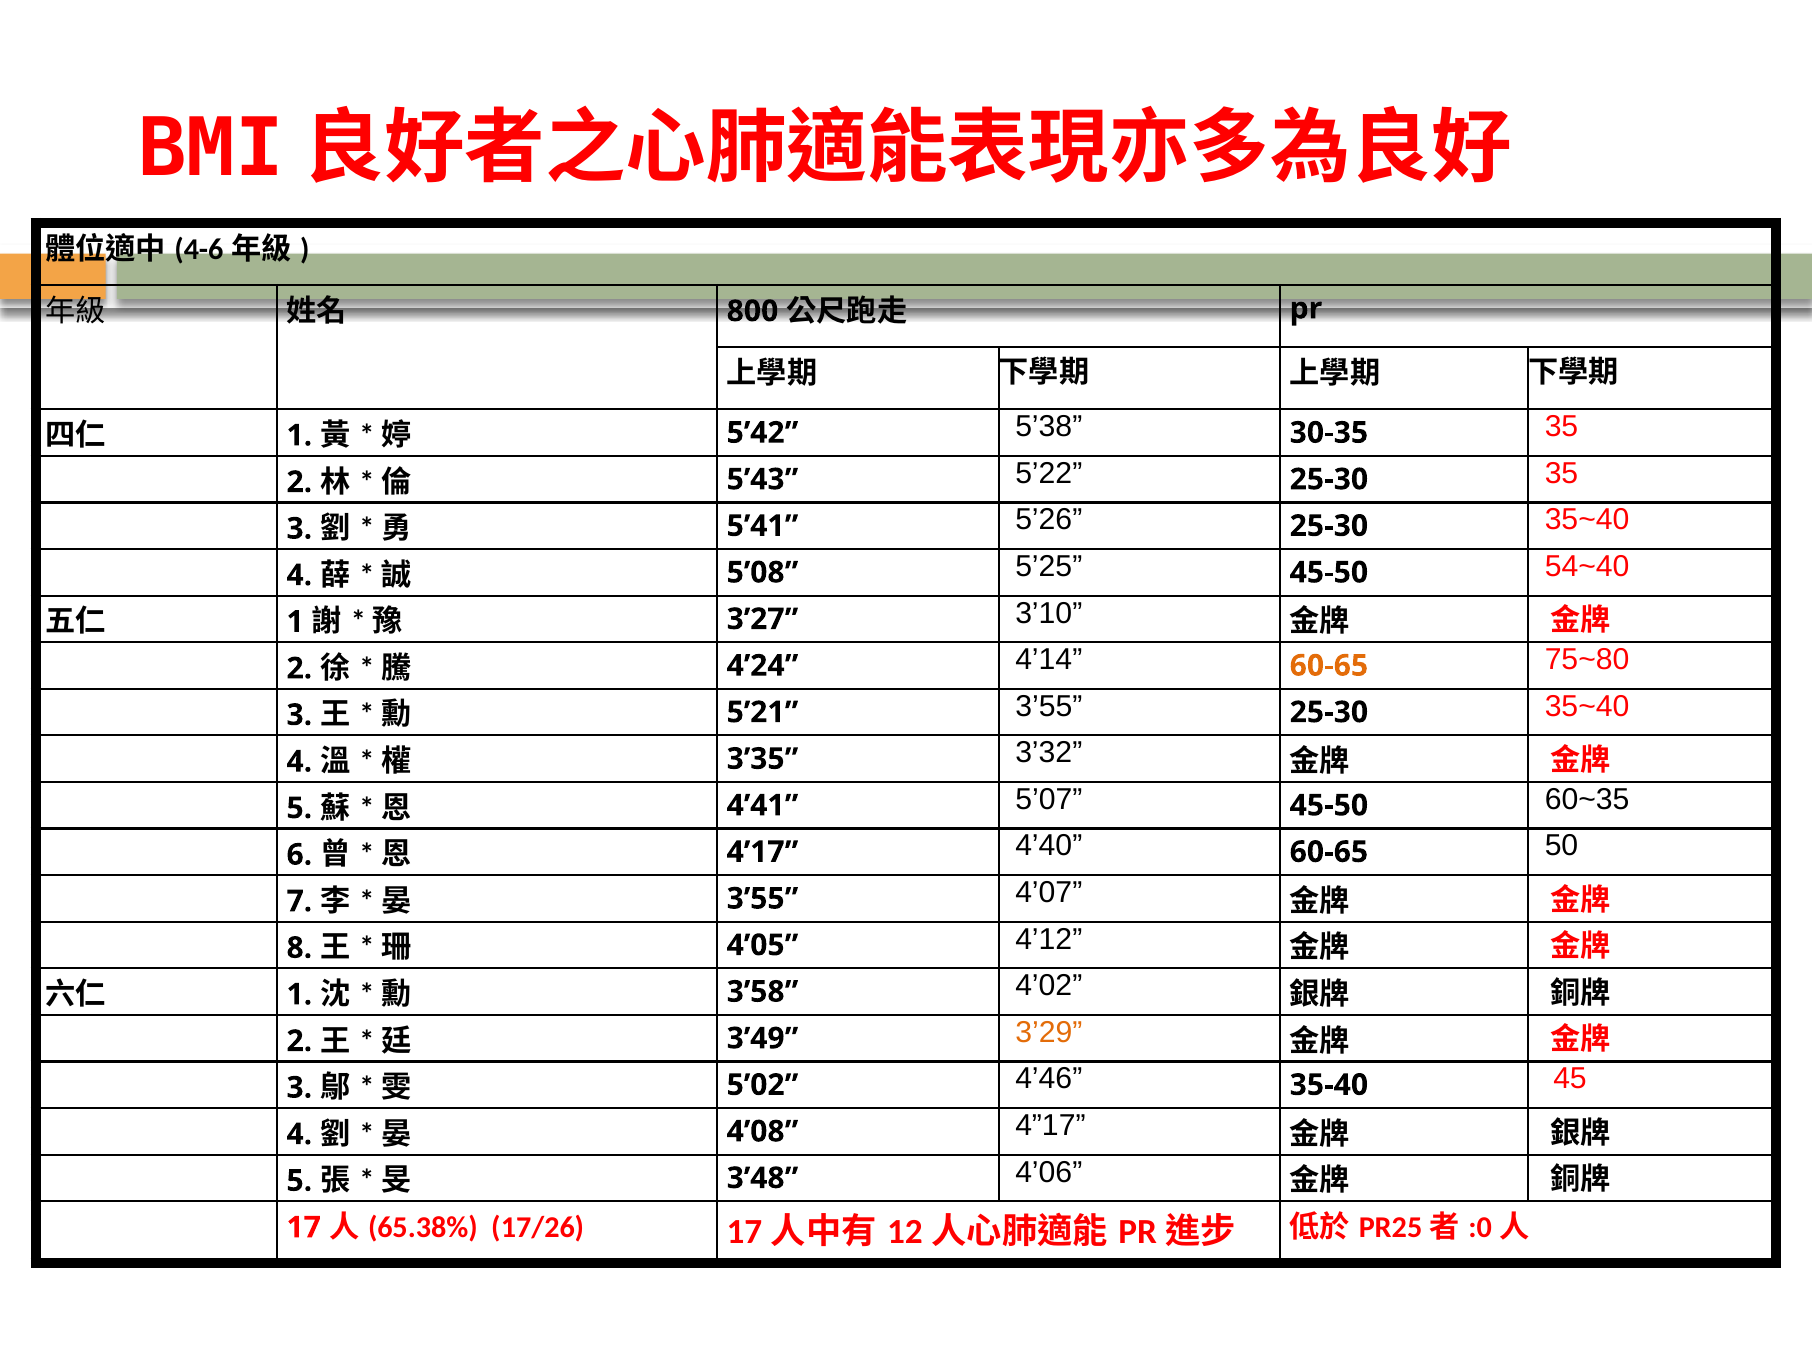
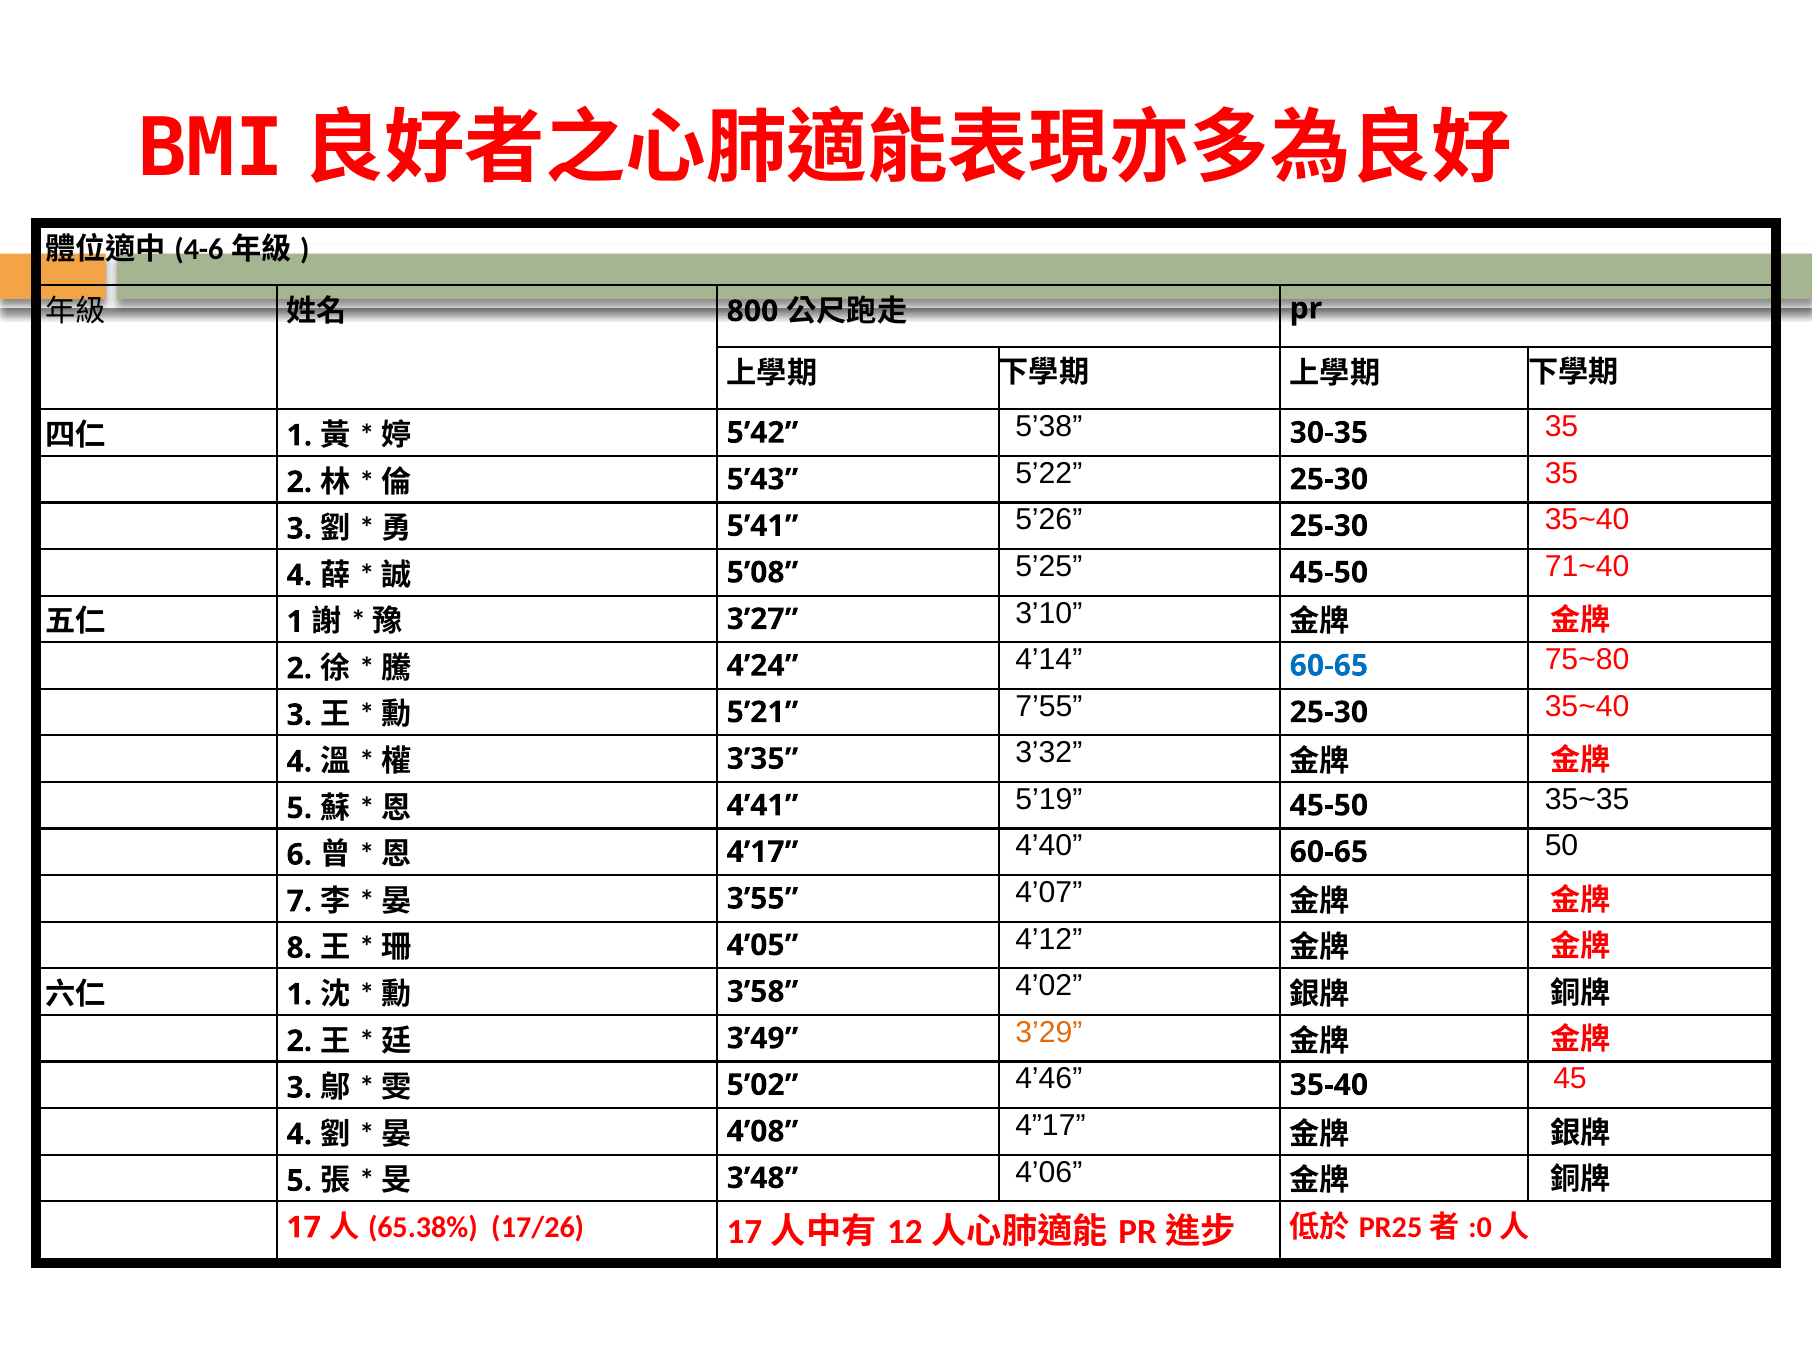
54~40: 54~40 -> 71~40 (1587, 567)
60-65 colour: orange -> blue (1329, 666)
5’21 3’55: 3’55 -> 7’55 (1049, 706)
5’07: 5’07 -> 5’19 (1049, 799)
60~35: 60~35 -> 35~35 (1587, 799)
